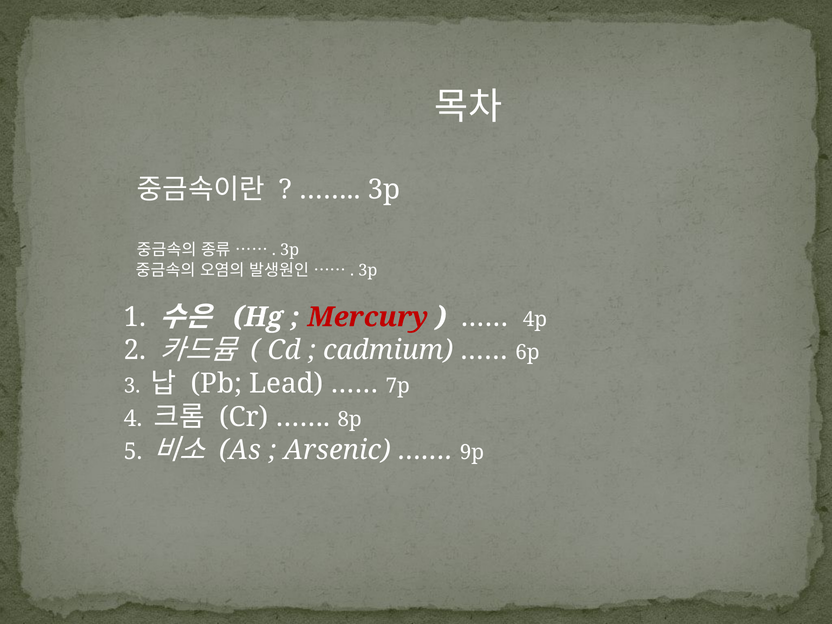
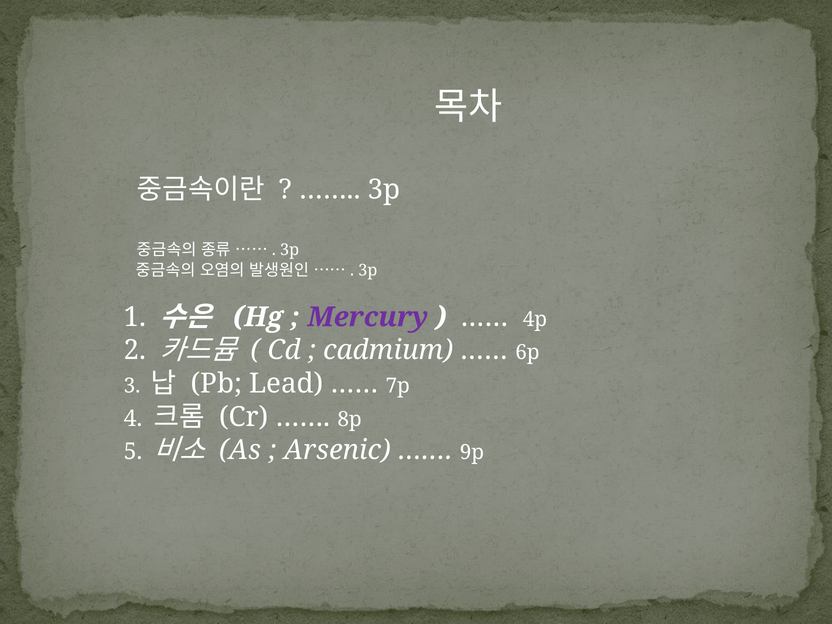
Mercury colour: red -> purple (368, 317)
